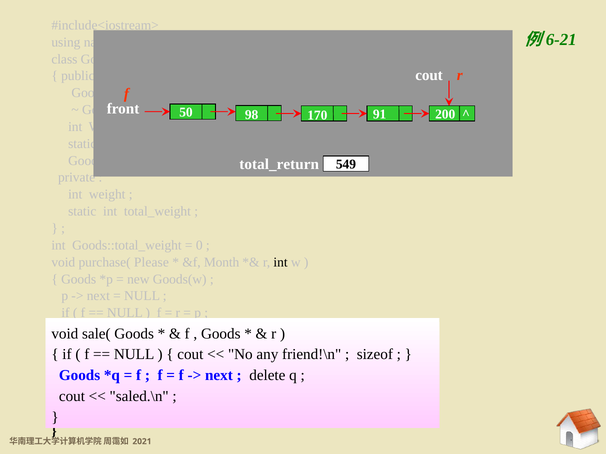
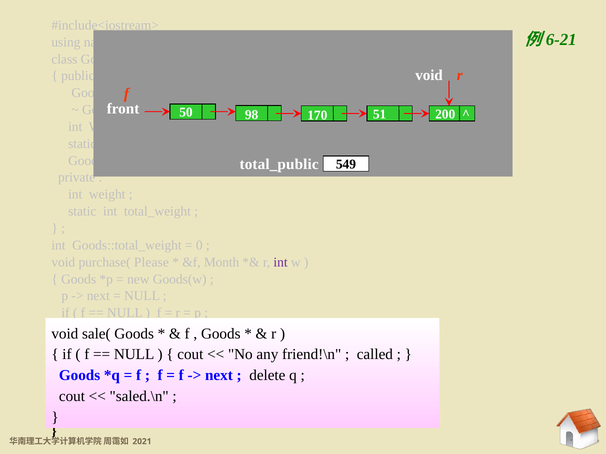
cout: cout -> void (429, 75)
91: 91 -> 51 (380, 115)
total_return: total_return -> total_public (279, 165)
int colour: black -> purple (281, 262)
sizeof: sizeof -> called (375, 355)
